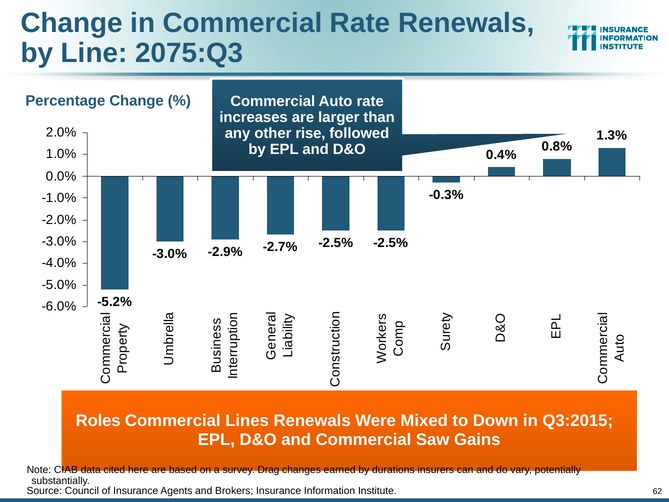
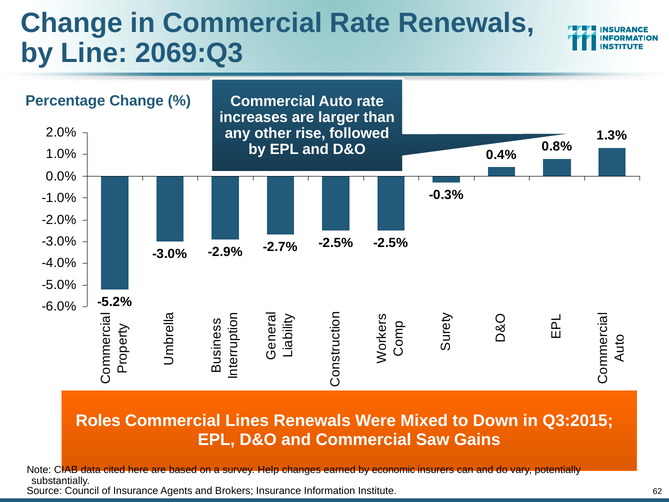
2075:Q3: 2075:Q3 -> 2069:Q3 (189, 53)
Drag: Drag -> Help (268, 470)
durations: durations -> economic (393, 470)
